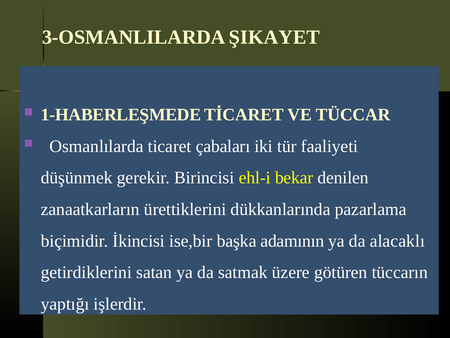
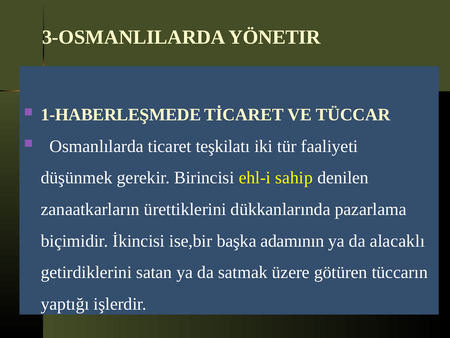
ŞIKAYET: ŞIKAYET -> YÖNETIR (275, 37)
çabaları: çabaları -> teşkilatı (223, 146)
bekar: bekar -> sahip (294, 178)
